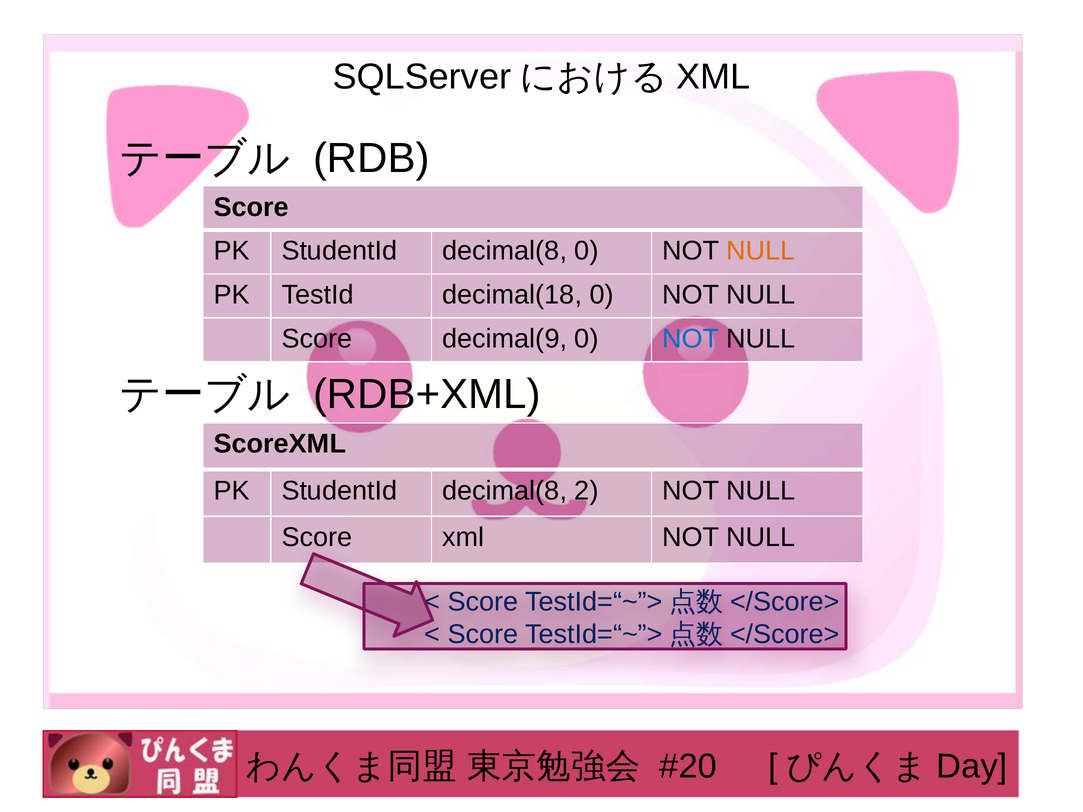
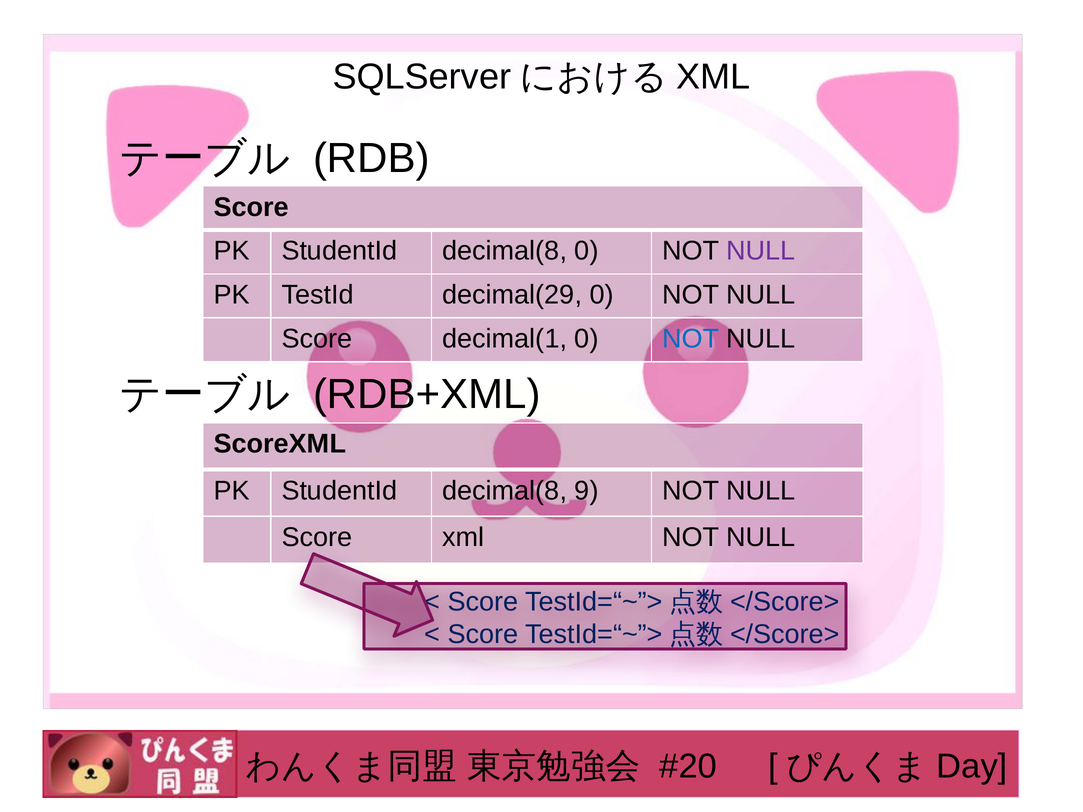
NULL colour: orange -> purple (761, 251)
decimal(18: decimal(18 -> decimal(29 (512, 295)
decimal(9: decimal(9 -> decimal(1 (505, 339)
2: 2 -> 9 (587, 491)
